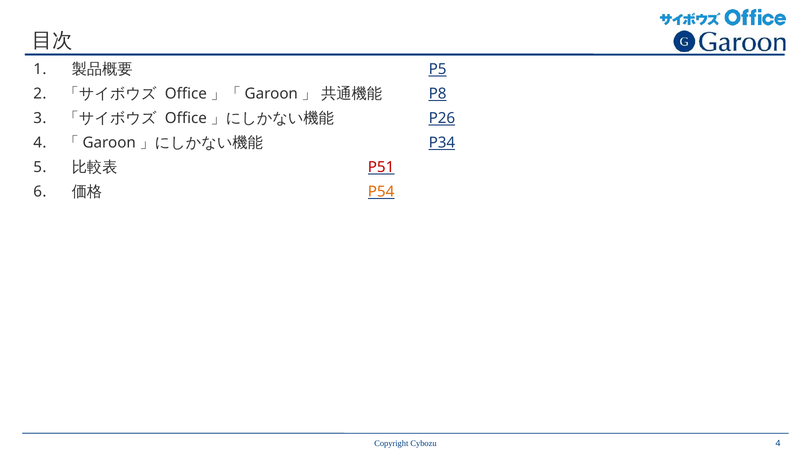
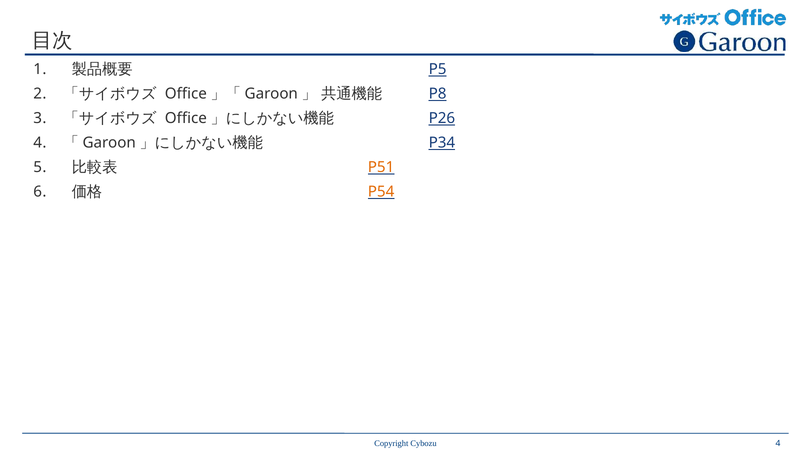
P51 colour: red -> orange (381, 167)
